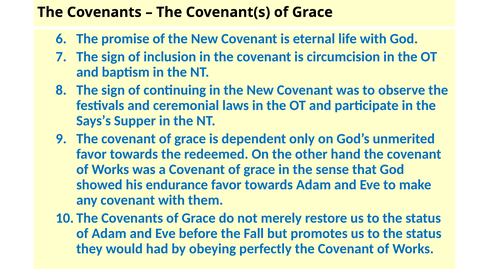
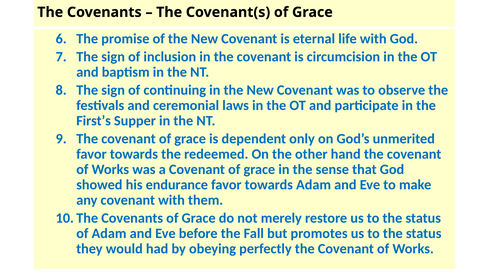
Says’s: Says’s -> First’s (94, 121)
